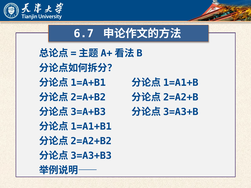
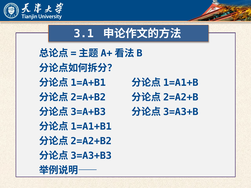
6.7: 6.7 -> 3.1 (84, 34)
